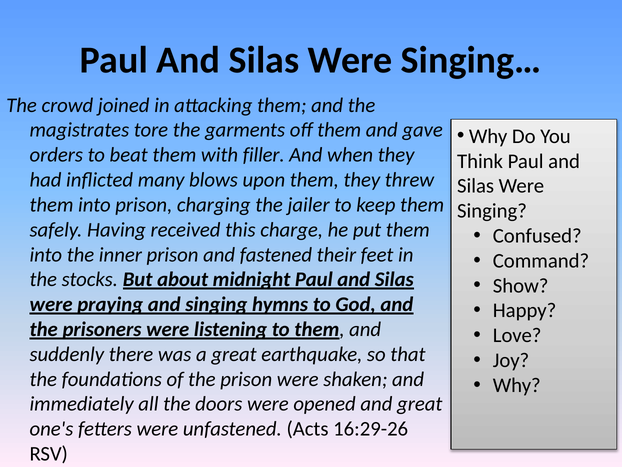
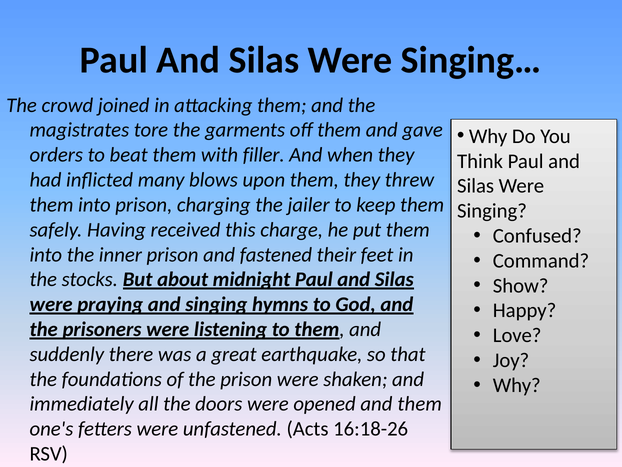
and great: great -> them (420, 404)
16:29-26: 16:29-26 -> 16:18-26 (371, 429)
